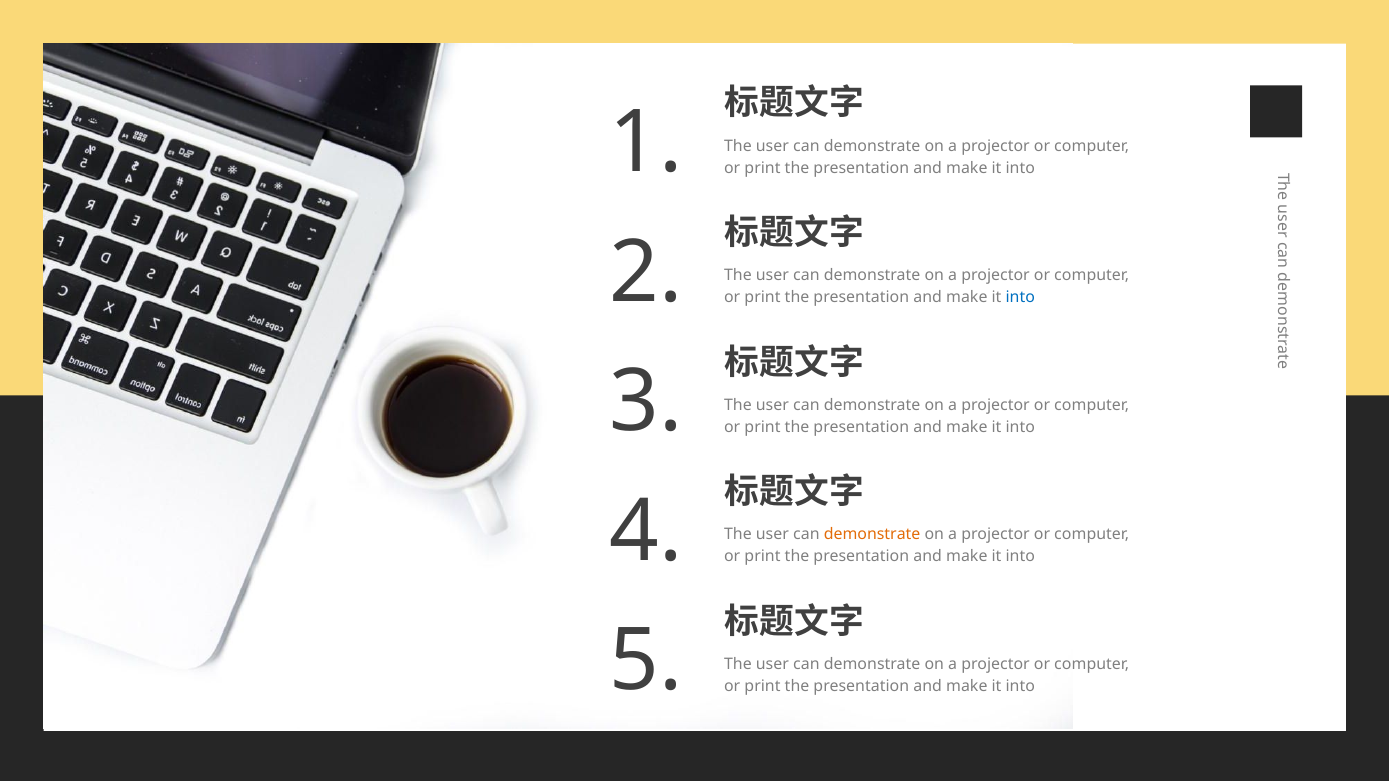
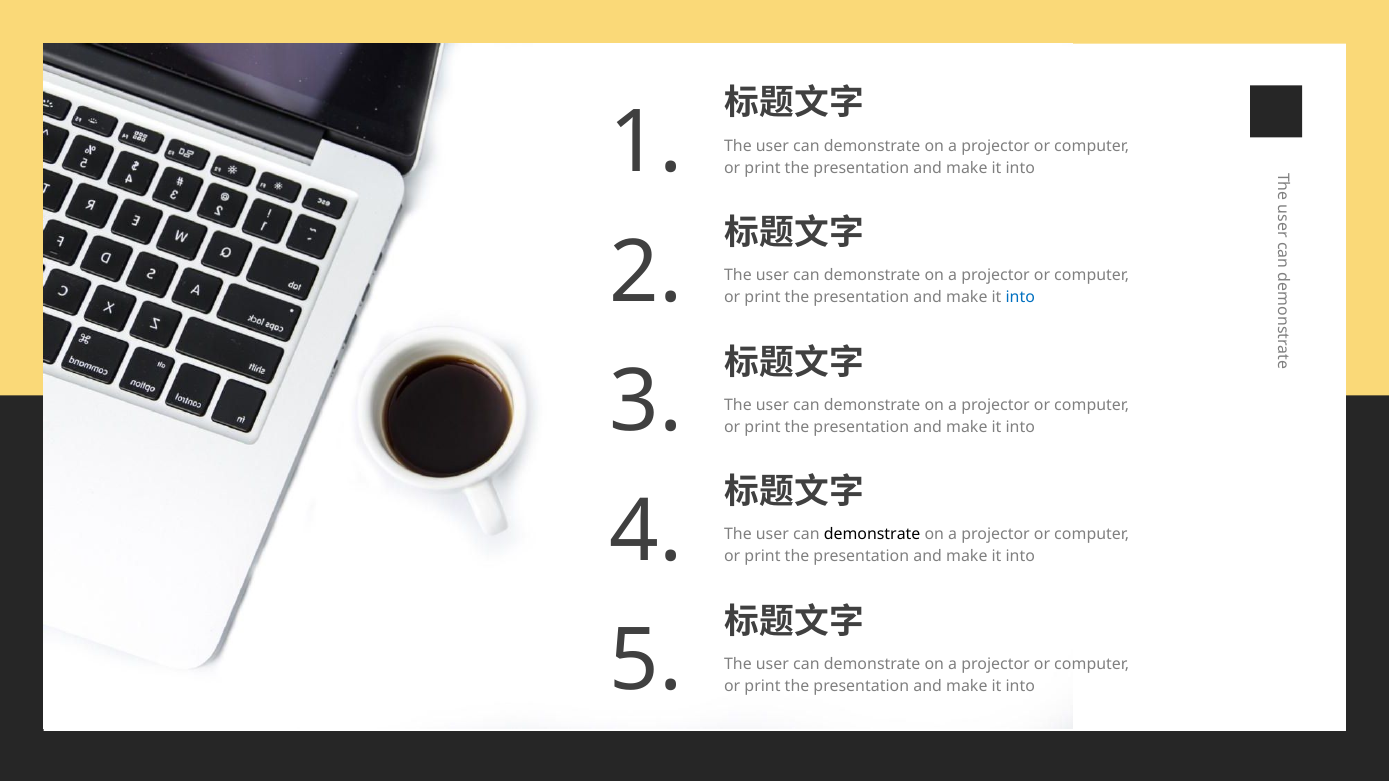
demonstrate colour: orange -> black (872, 535)
